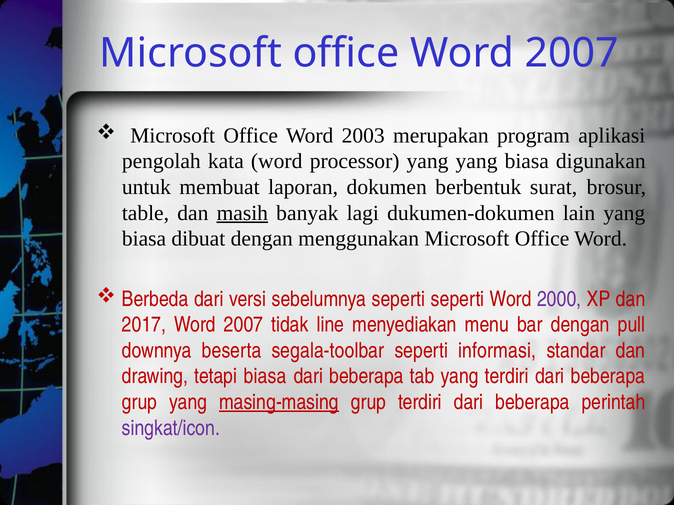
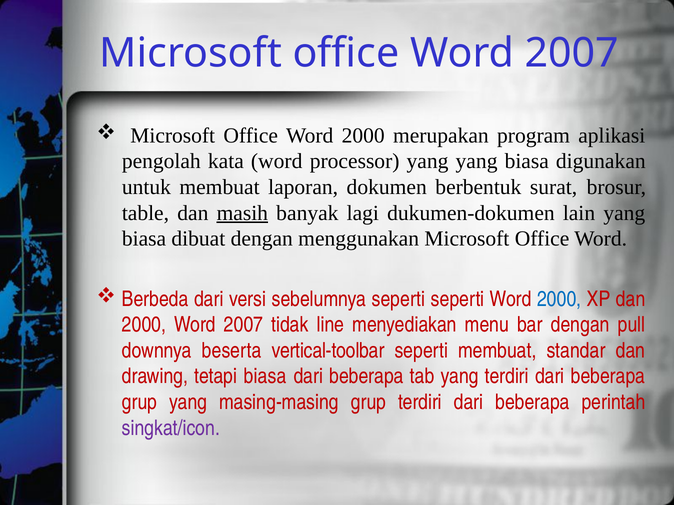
Office Word 2003: 2003 -> 2000 (363, 136)
2000 colour: purple -> blue (559, 299)
2017: 2017 -> 2000 (144, 325)
segala-toolbar: segala-toolbar -> vertical-toolbar (328, 351)
seperti informasi: informasi -> membuat (497, 351)
masing-masing underline: present -> none (279, 403)
